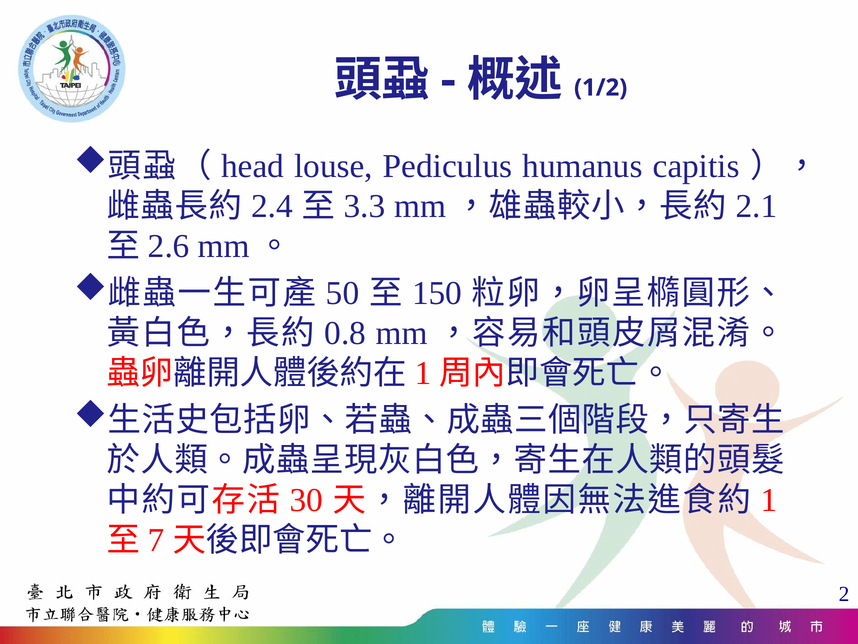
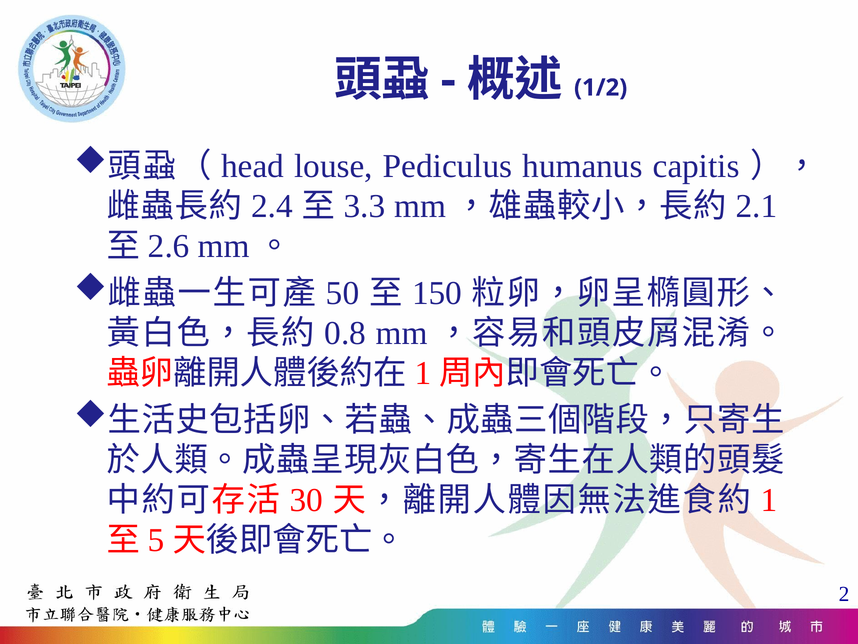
7: 7 -> 5 (156, 540)
